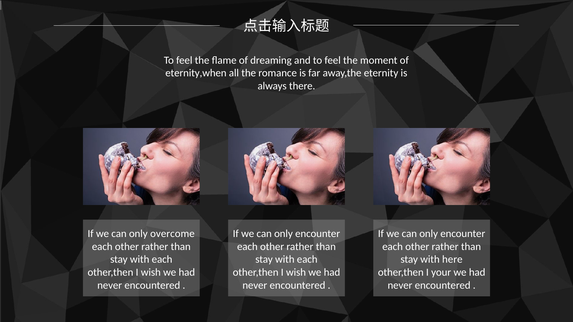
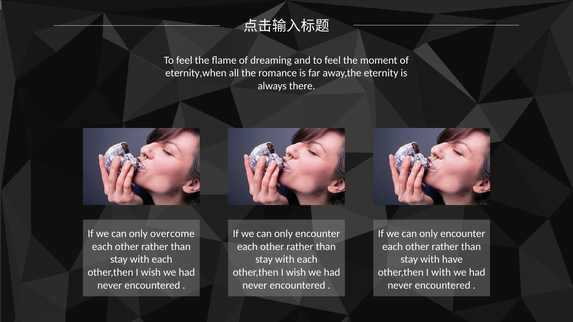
here: here -> have (452, 260)
I your: your -> with (441, 273)
